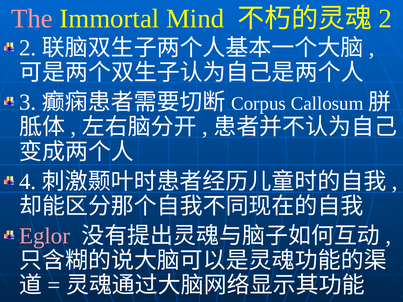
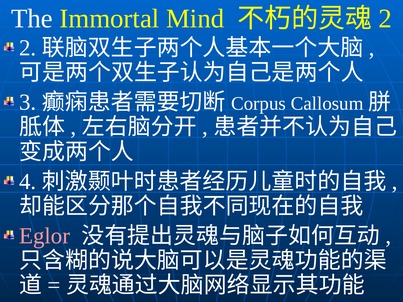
The colour: pink -> white (32, 19)
